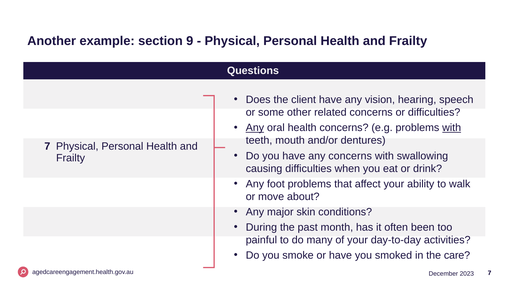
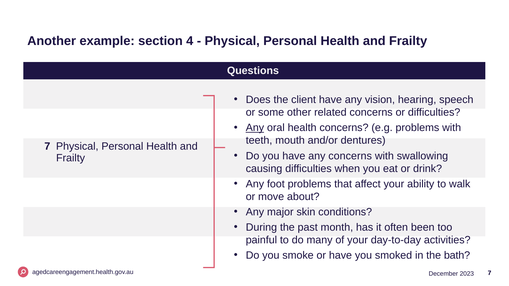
9: 9 -> 4 (190, 41)
with underline: present -> none (452, 128)
care: care -> bath (457, 256)
